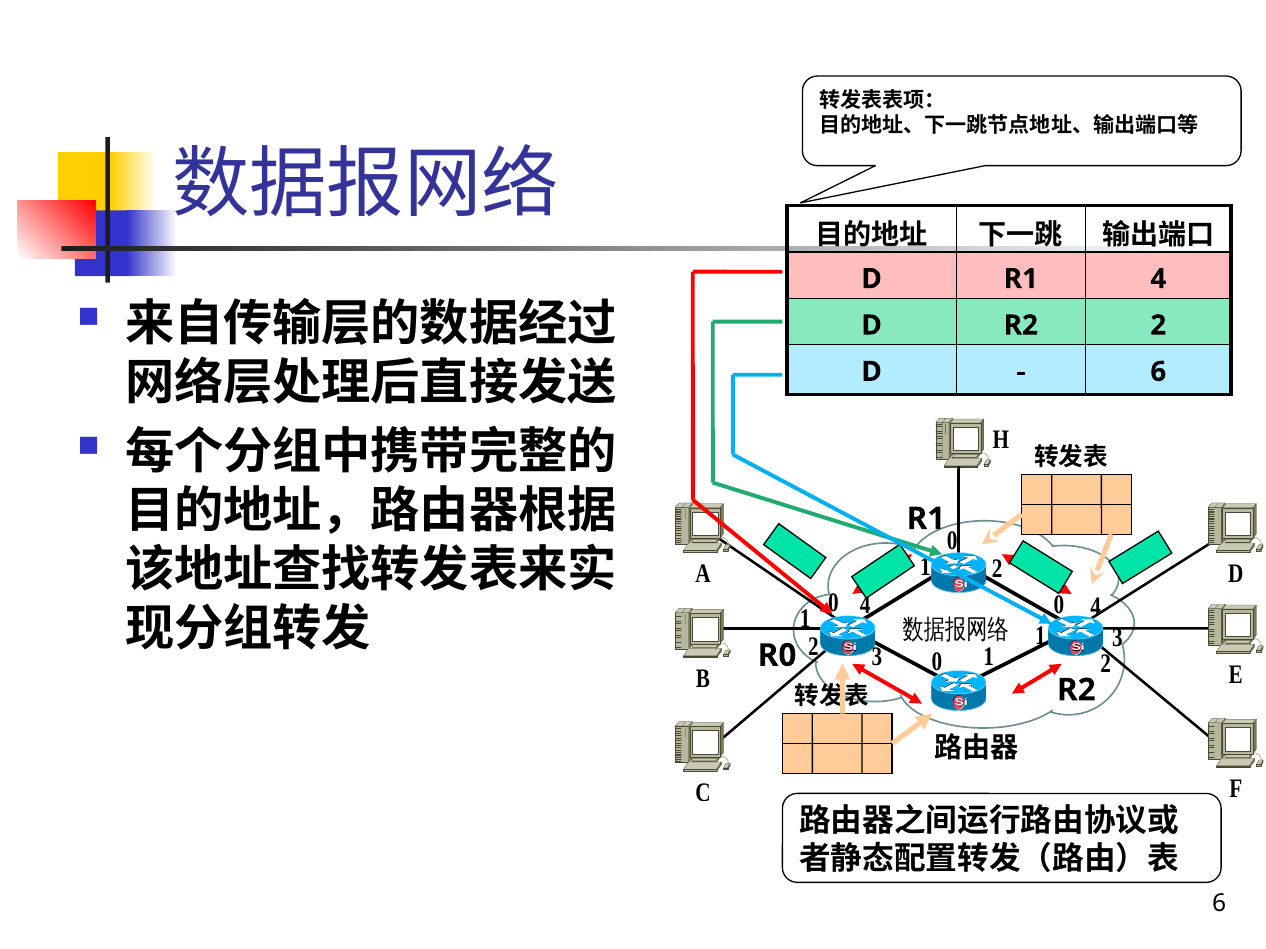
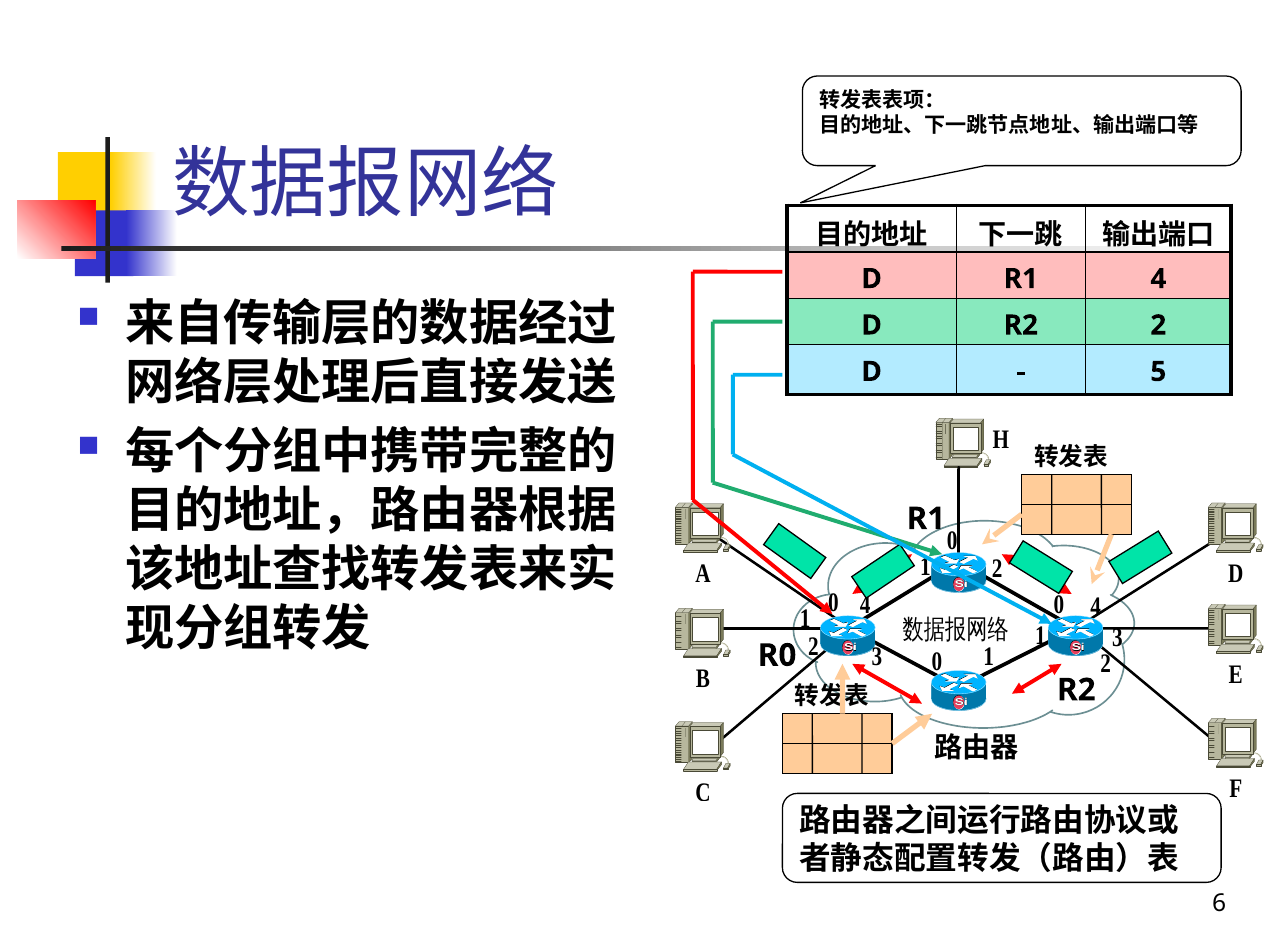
6: 6 -> 5 (1158, 372)
